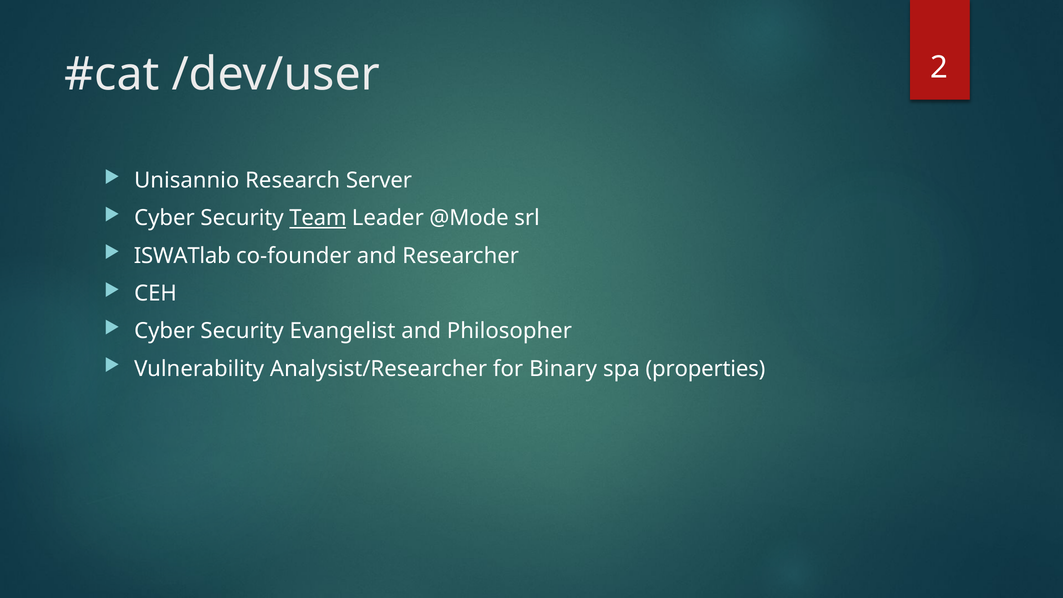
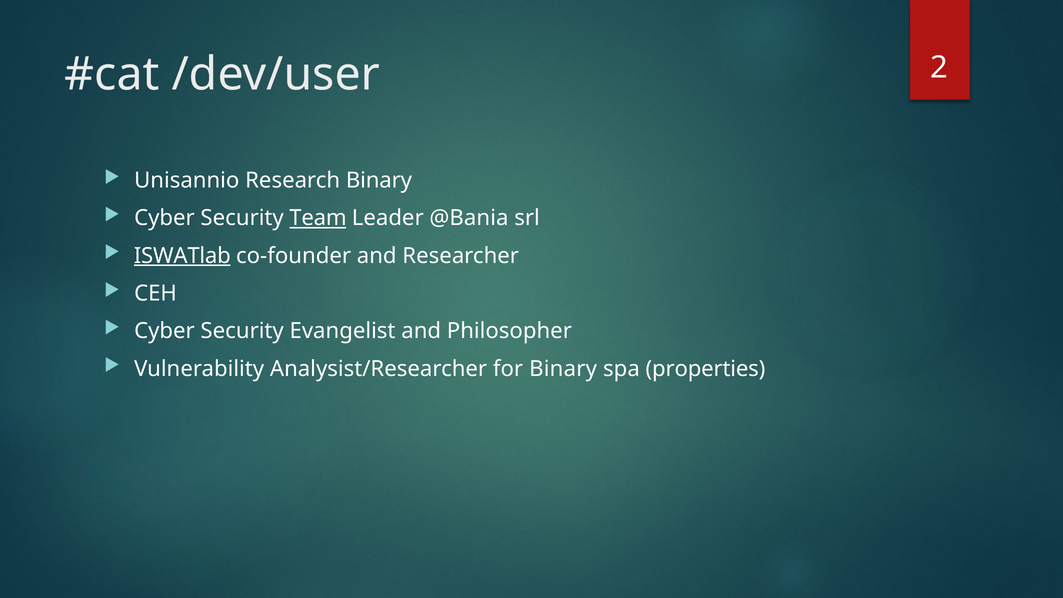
Research Server: Server -> Binary (379, 180)
@Mode: @Mode -> @Bania (469, 218)
ISWATlab underline: none -> present (182, 256)
